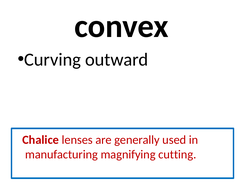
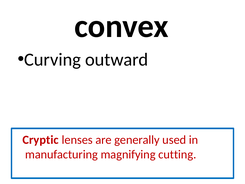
Chalice: Chalice -> Cryptic (41, 140)
